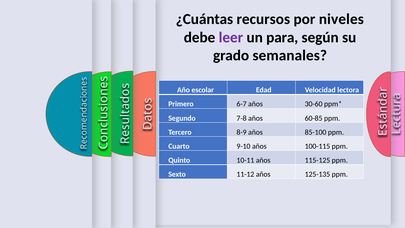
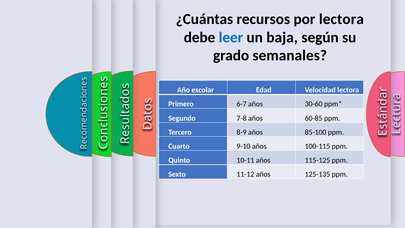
por niveles: niveles -> lectora (341, 19)
leer colour: purple -> blue (231, 37)
para: para -> baja (282, 37)
